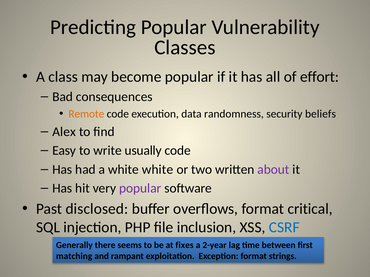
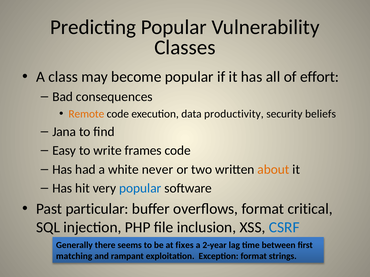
randomness: randomness -> productivity (234, 114)
Alex: Alex -> Jana (64, 132)
usually: usually -> frames (143, 151)
white white: white -> never (158, 170)
about colour: purple -> orange (273, 170)
popular colour: purple -> blue (140, 189)
disclosed: disclosed -> particular (97, 209)
